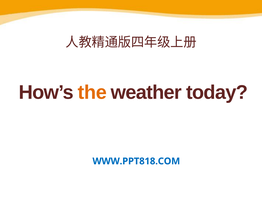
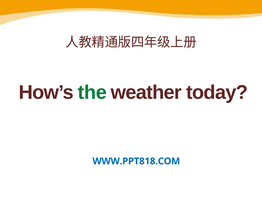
the colour: orange -> green (92, 92)
